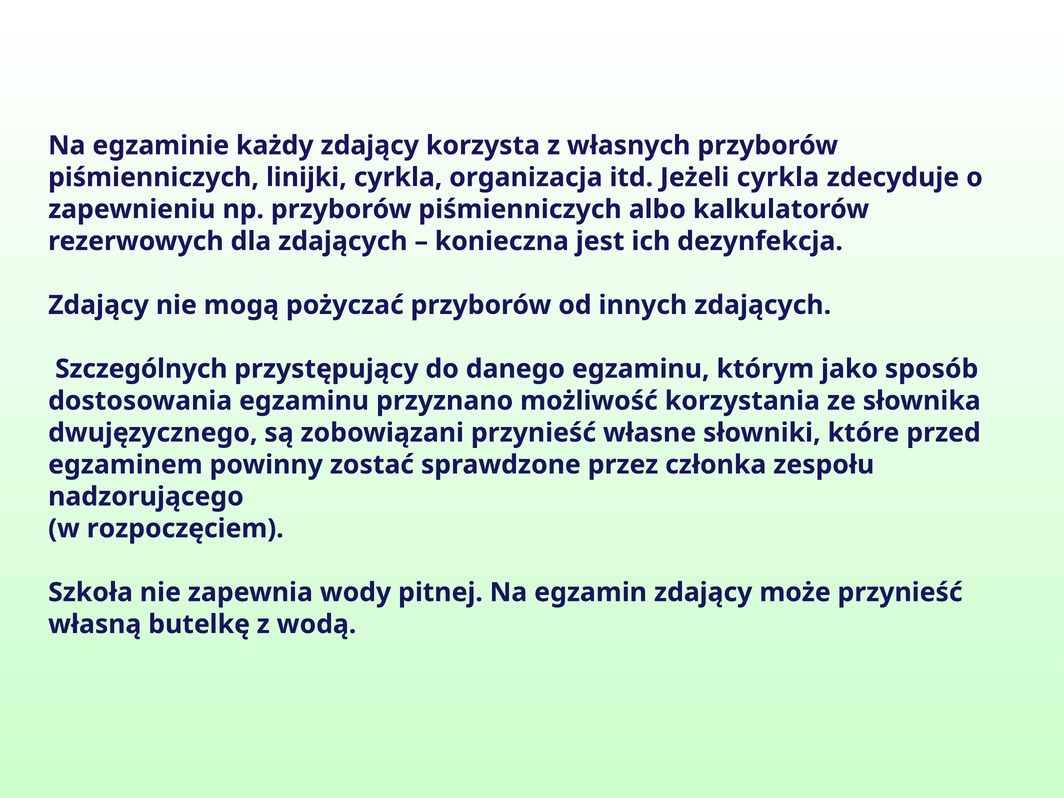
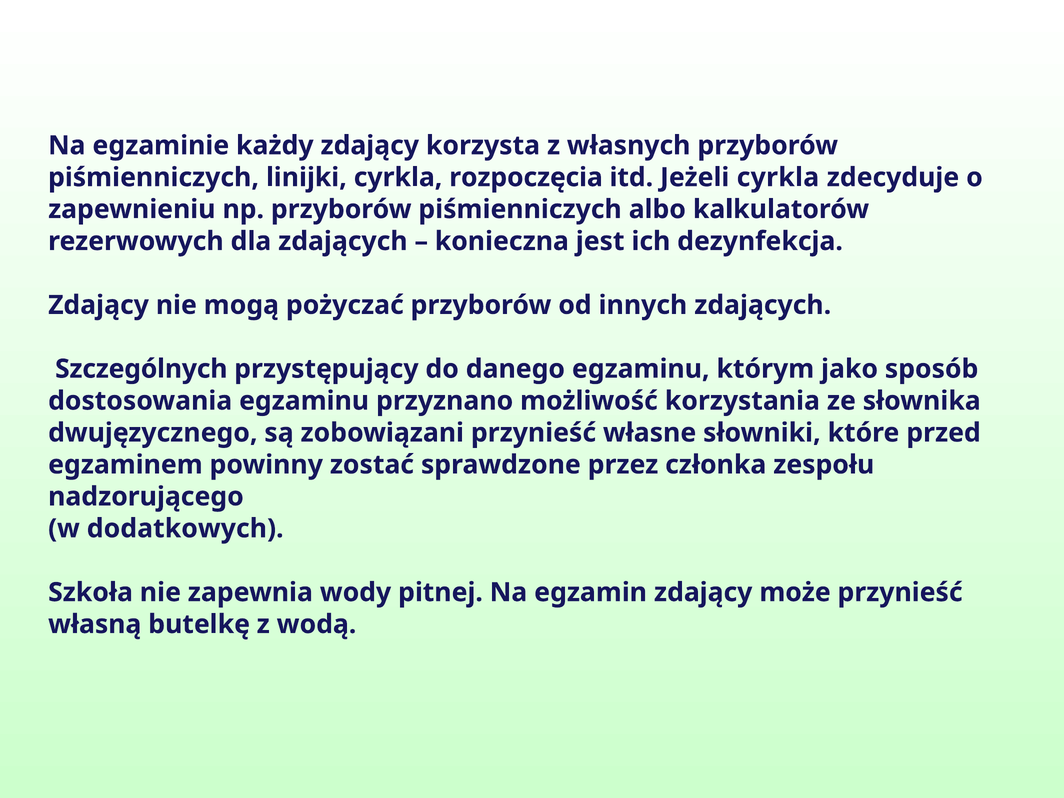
organizacja: organizacja -> rozpoczęcia (526, 177)
rozpoczęciem: rozpoczęciem -> dodatkowych (185, 529)
